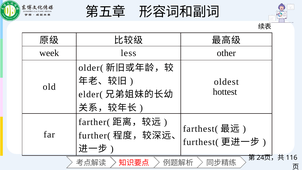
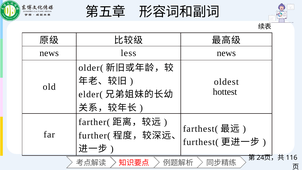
week: week -> news (49, 53)
less other: other -> news (226, 53)
